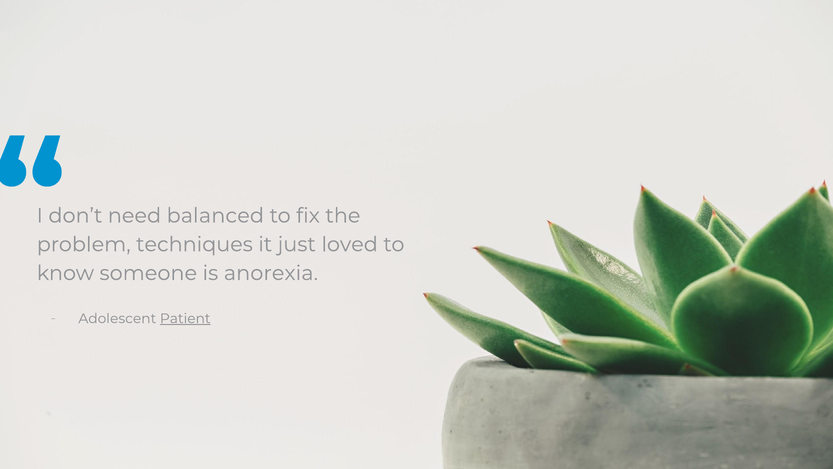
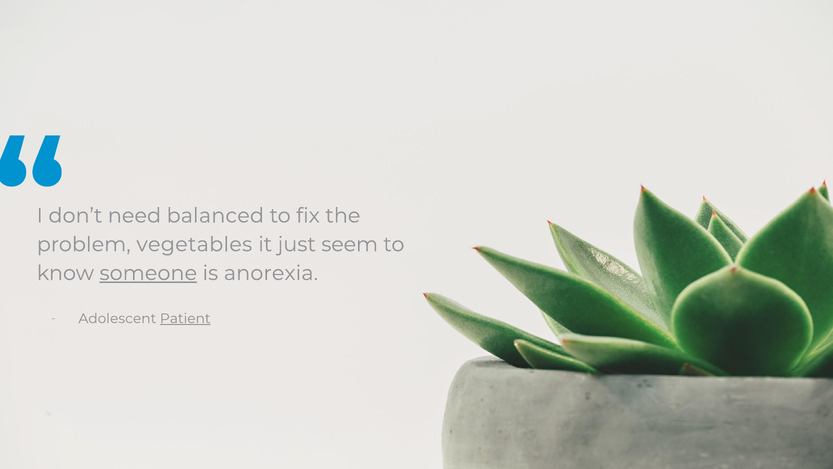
techniques: techniques -> vegetables (194, 244)
loved: loved -> seem (350, 244)
someone underline: none -> present (148, 273)
